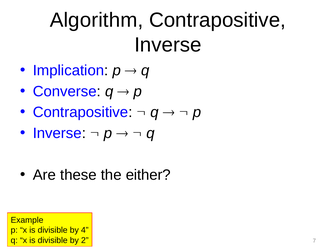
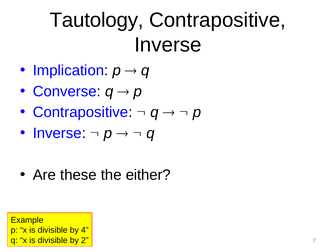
Algorithm: Algorithm -> Tautology (97, 20)
